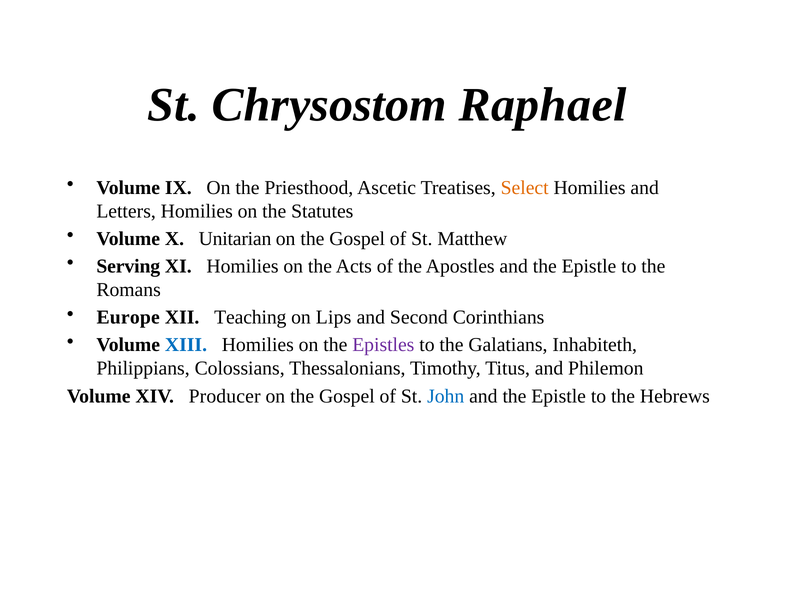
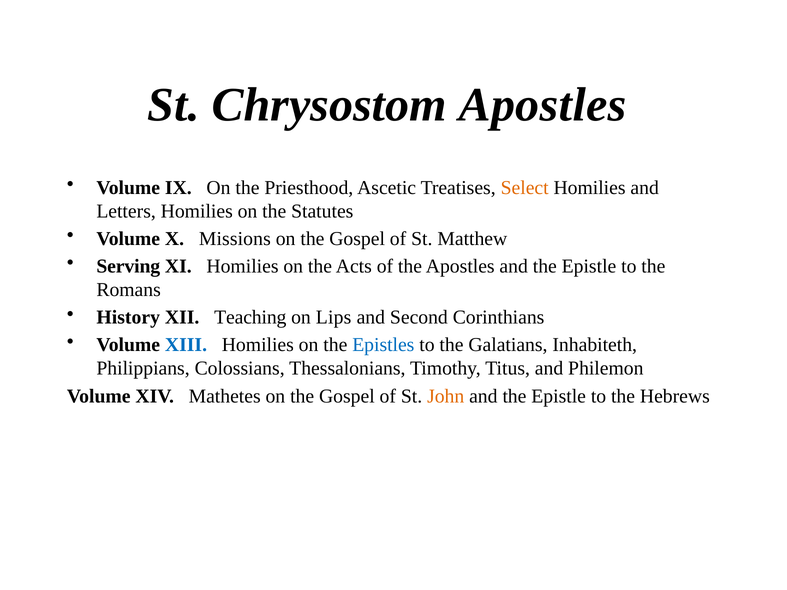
Chrysostom Raphael: Raphael -> Apostles (543, 105)
Unitarian: Unitarian -> Missions (235, 239)
Europe: Europe -> History (128, 317)
Epistles colour: purple -> blue (383, 345)
Producer: Producer -> Mathetes (225, 396)
John colour: blue -> orange (446, 396)
